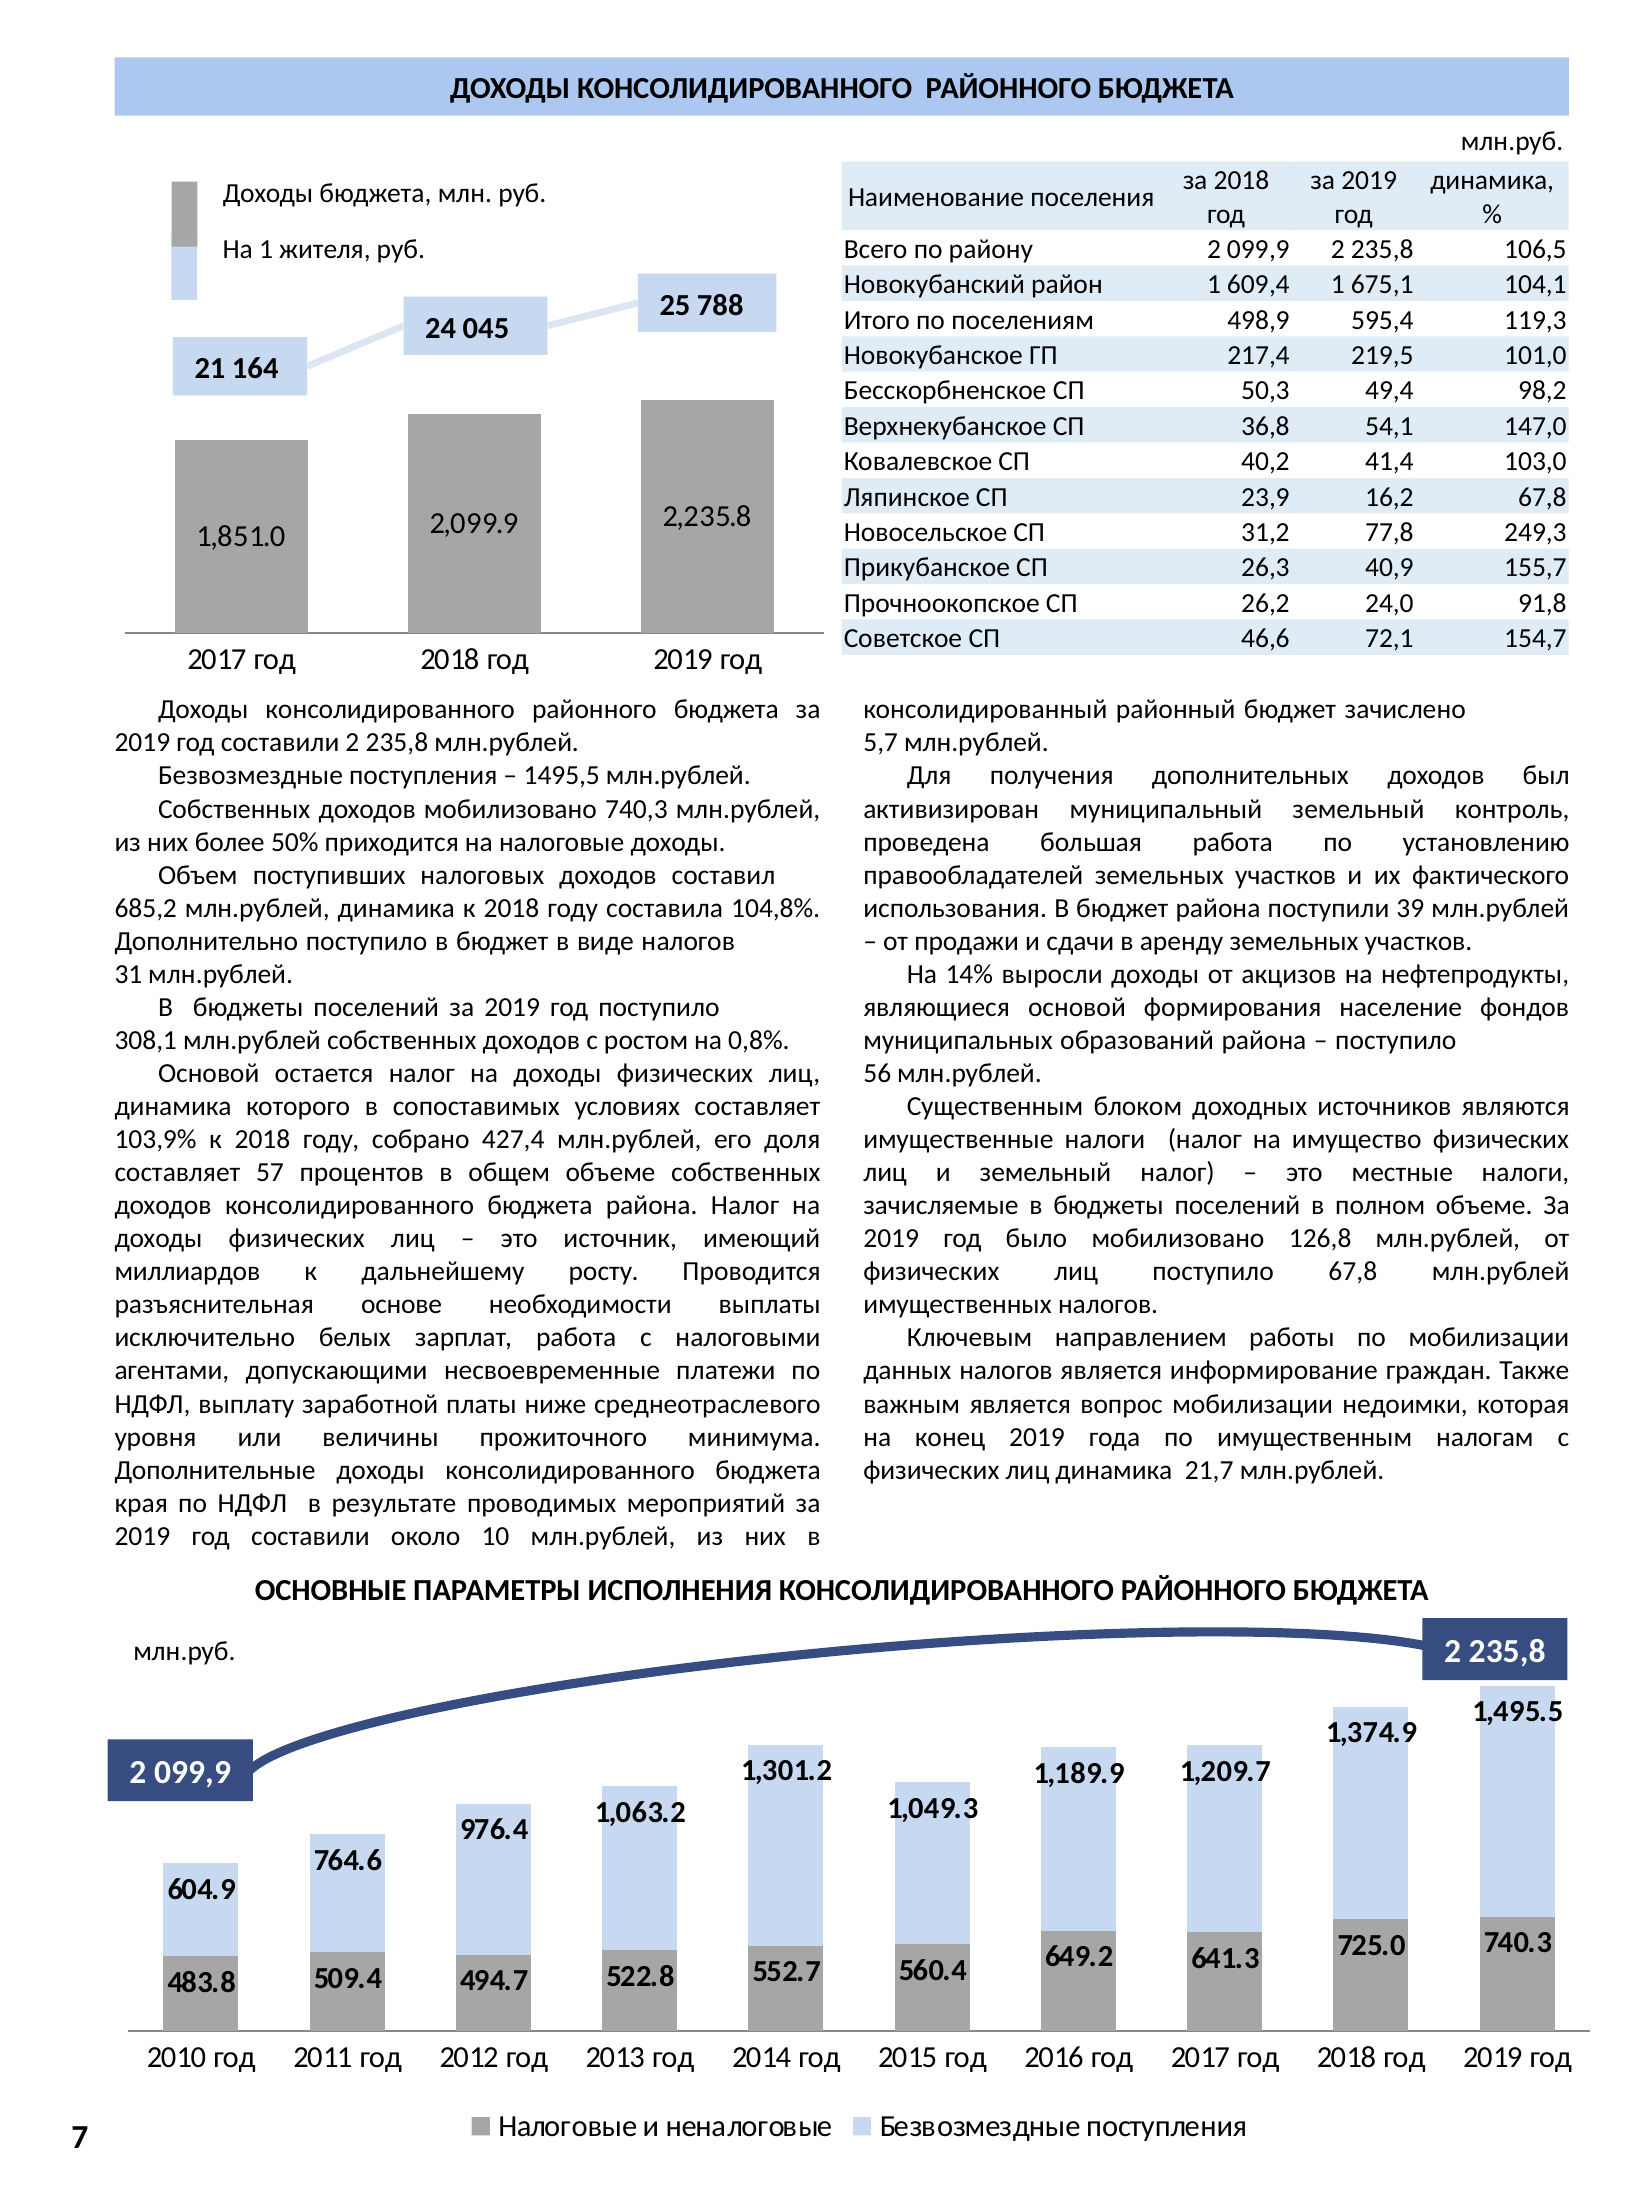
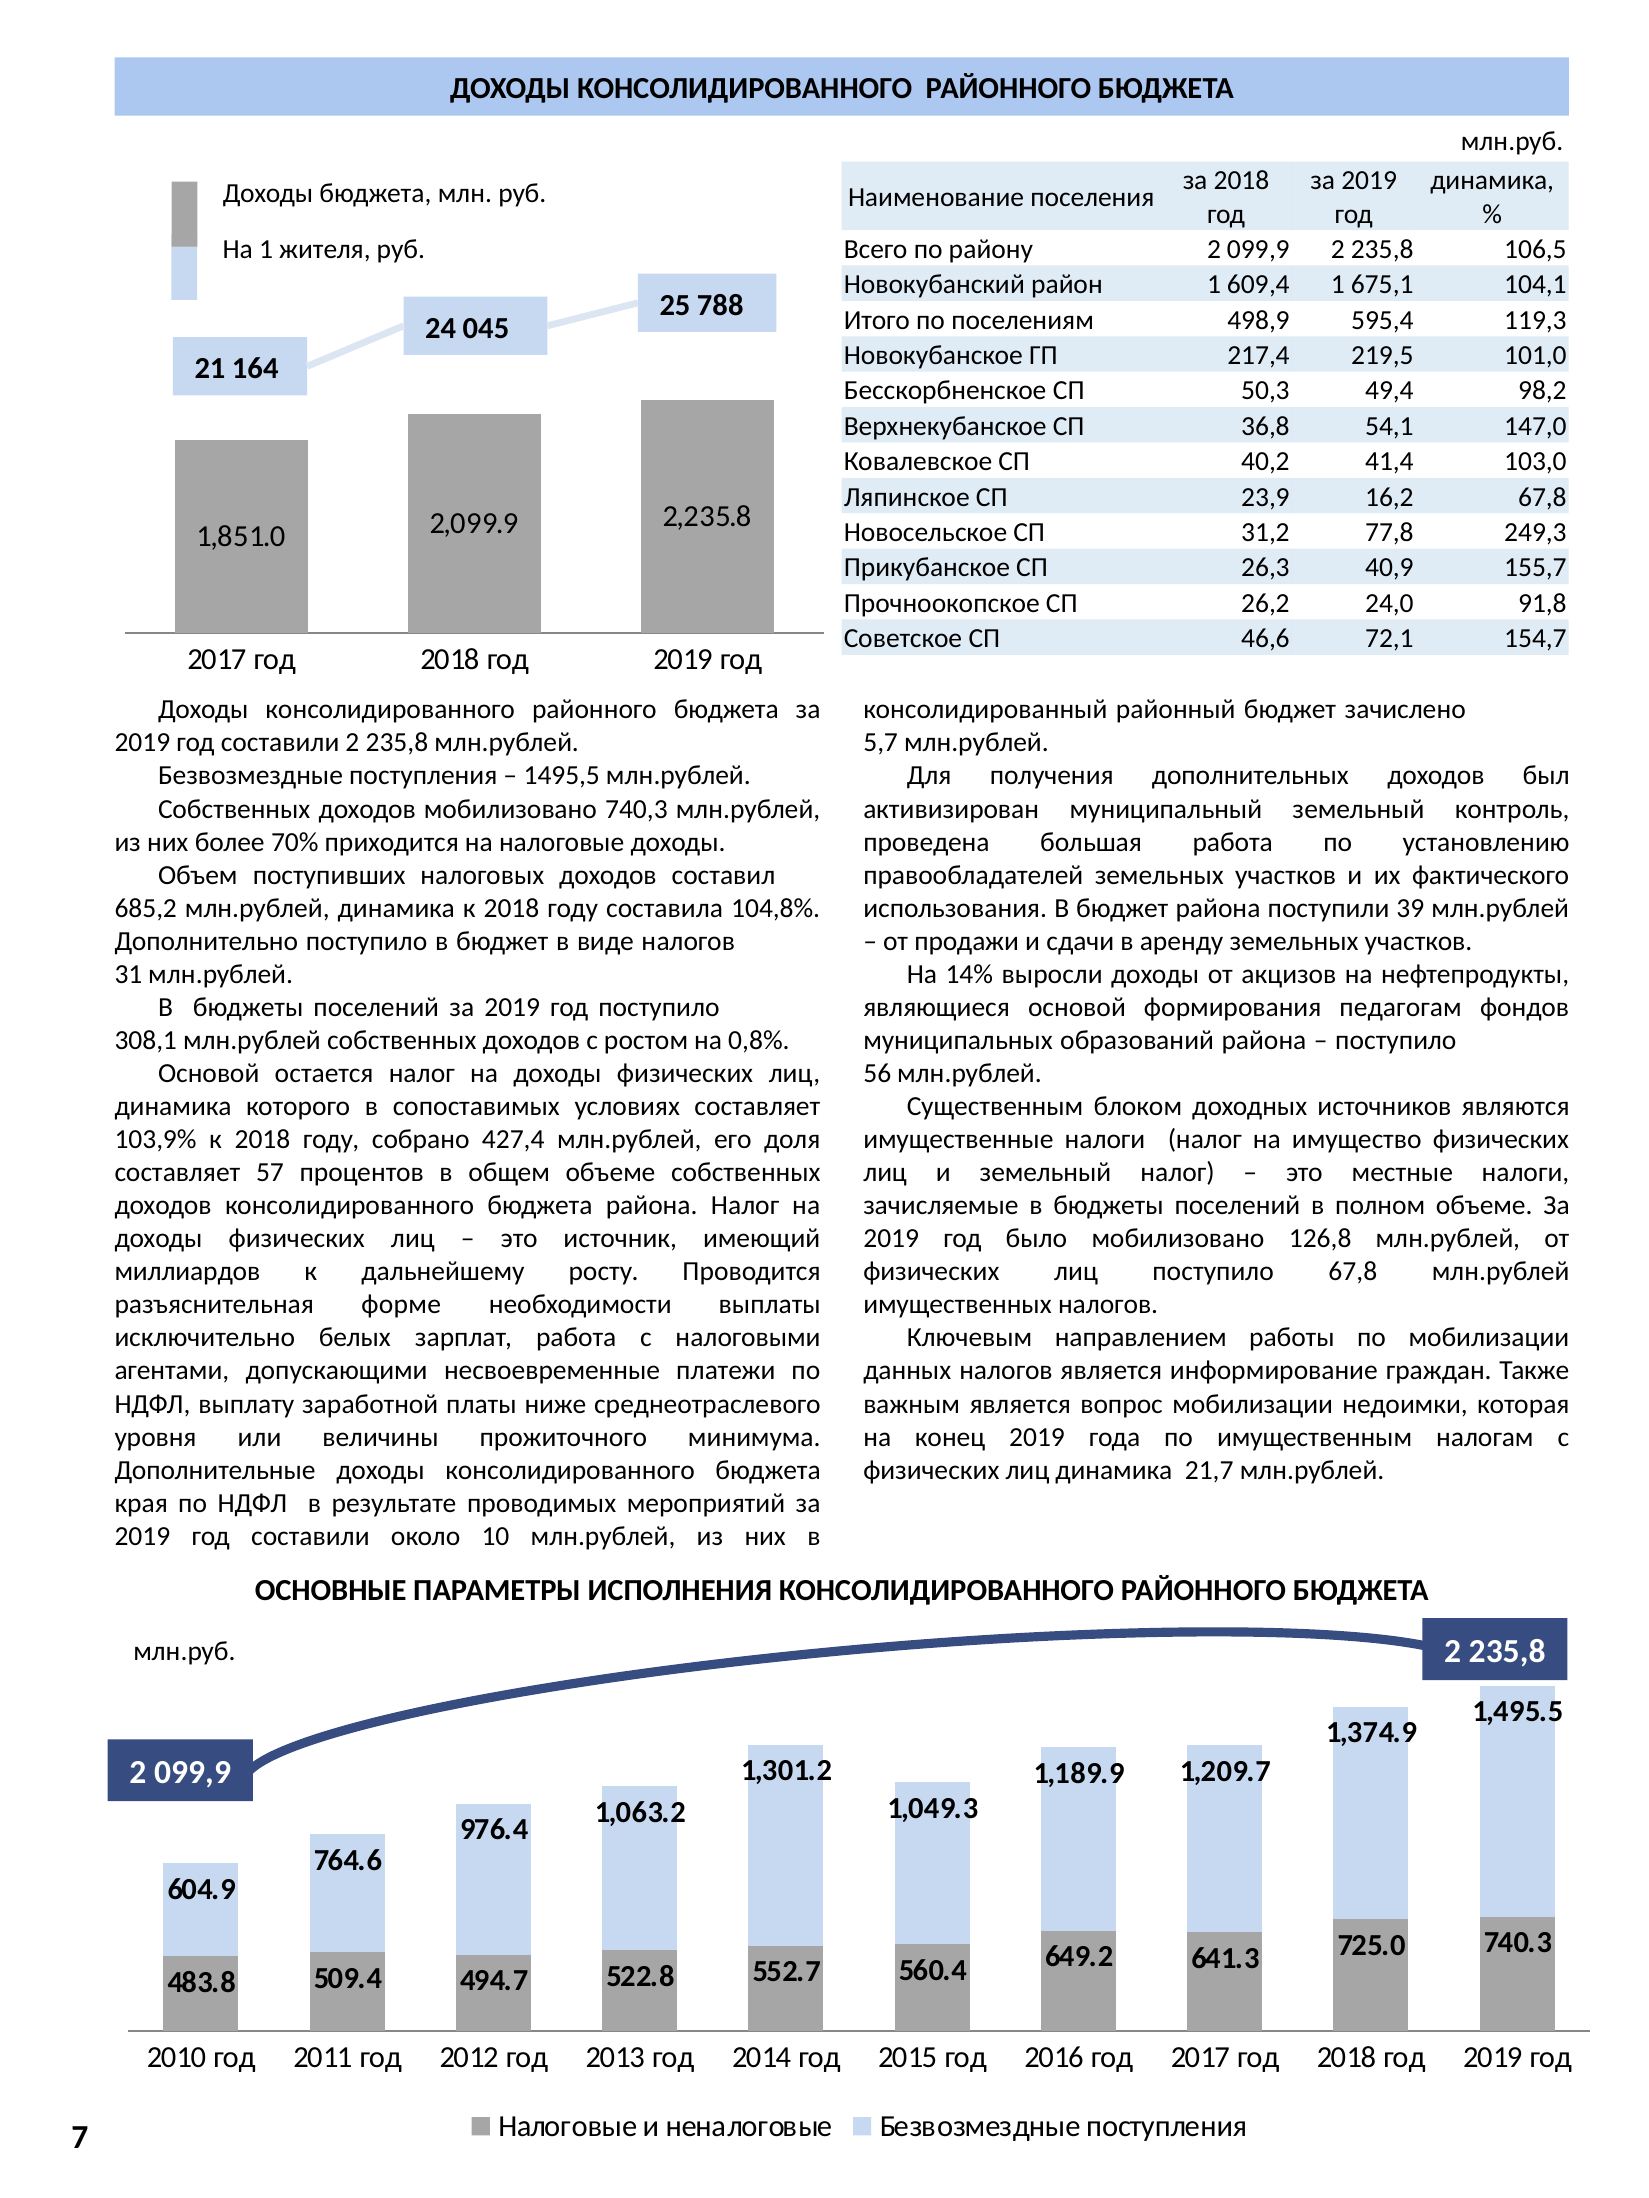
50%: 50% -> 70% (295, 842)
население: население -> педагогам (1401, 1008)
основе: основе -> форме (401, 1305)
